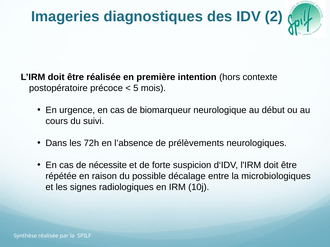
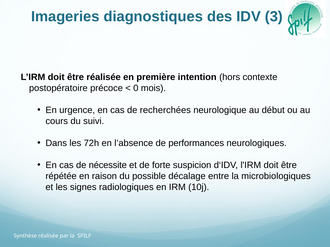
2: 2 -> 3 (274, 17)
5: 5 -> 0 (136, 88)
biomarqueur: biomarqueur -> recherchées (165, 110)
prélèvements: prélèvements -> performances (196, 143)
